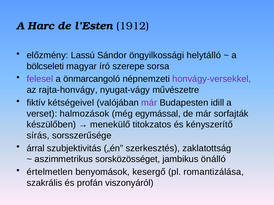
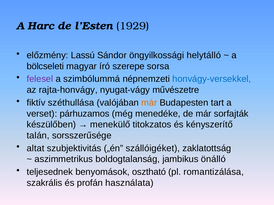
1912: 1912 -> 1929 (133, 26)
önmarcangoló: önmarcangoló -> szimbólummá (92, 79)
honvágy-versekkel colour: purple -> blue (212, 79)
kétségeivel: kétségeivel -> széthullása (71, 103)
már colour: purple -> orange (149, 103)
idill: idill -> tart (217, 103)
halmozások: halmozások -> párhuzamos (85, 114)
egymással: egymással -> menedéke (158, 114)
sírás: sírás -> talán (38, 136)
árral: árral -> altat (36, 149)
szerkesztés: szerkesztés -> szállóigéket (153, 149)
sorsközösséget: sorsközösséget -> boldogtalanság (128, 160)
értelmetlen: értelmetlen -> teljesednek (50, 172)
kesergő: kesergő -> osztható (149, 172)
viszonyáról: viszonyáról -> használata (129, 183)
